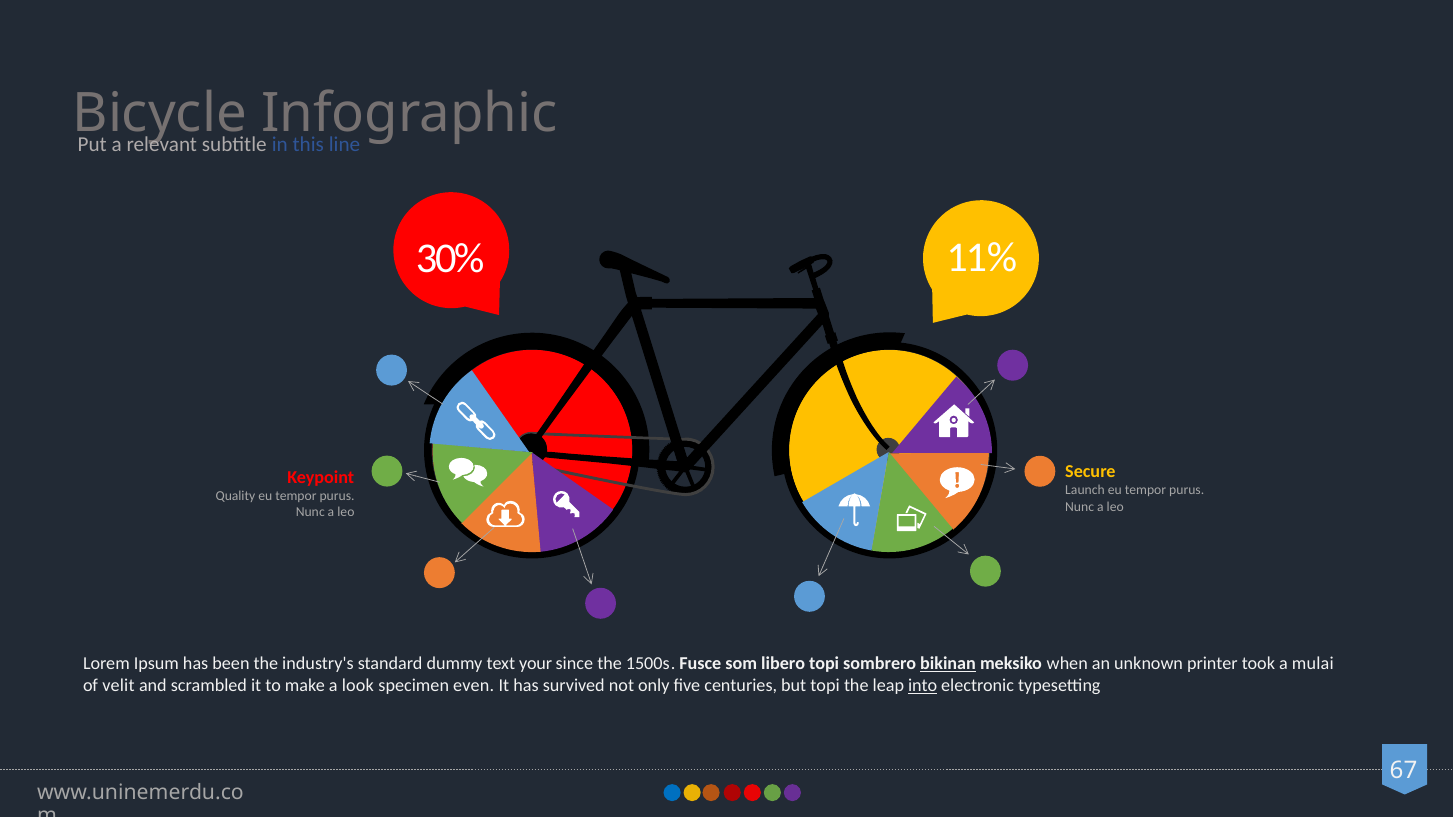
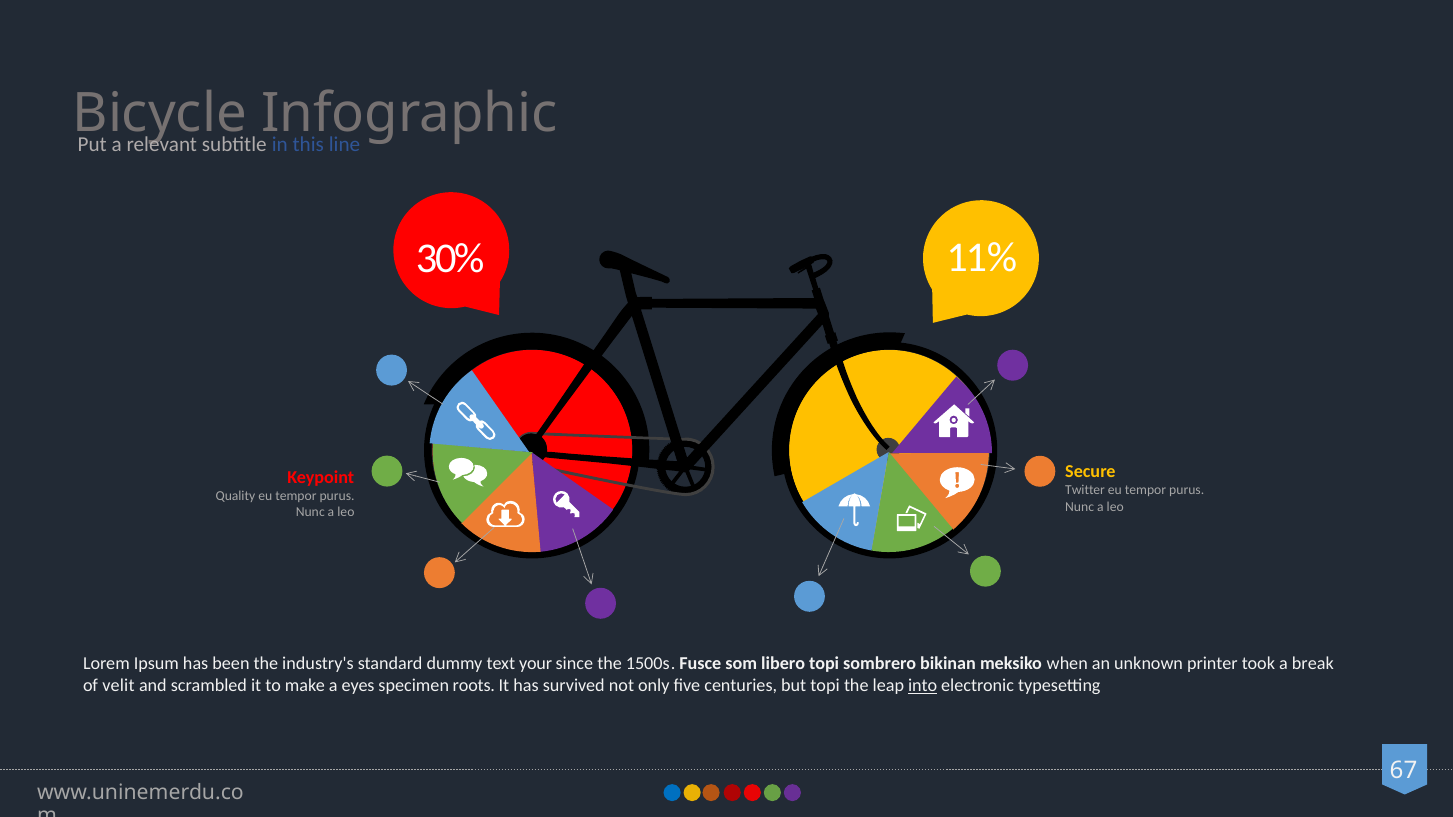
Launch: Launch -> Twitter (1085, 490)
bikinan underline: present -> none (948, 664)
mulai: mulai -> break (1313, 664)
look: look -> eyes (358, 686)
even: even -> roots (474, 686)
